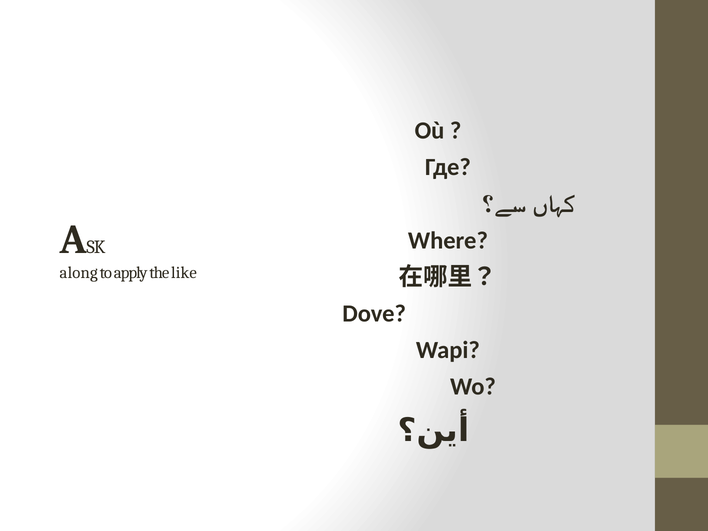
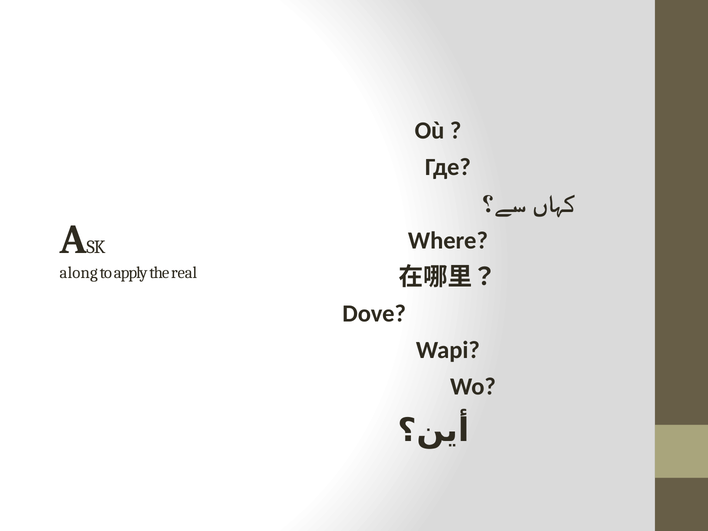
like: like -> real (184, 273)
